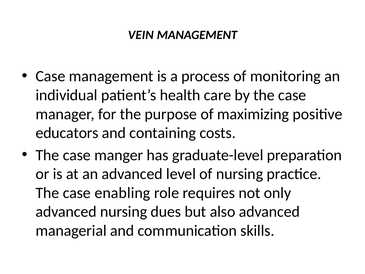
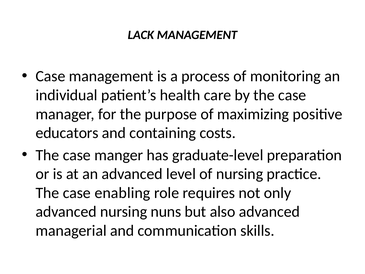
VEIN: VEIN -> LACK (141, 35)
dues: dues -> nuns (166, 212)
